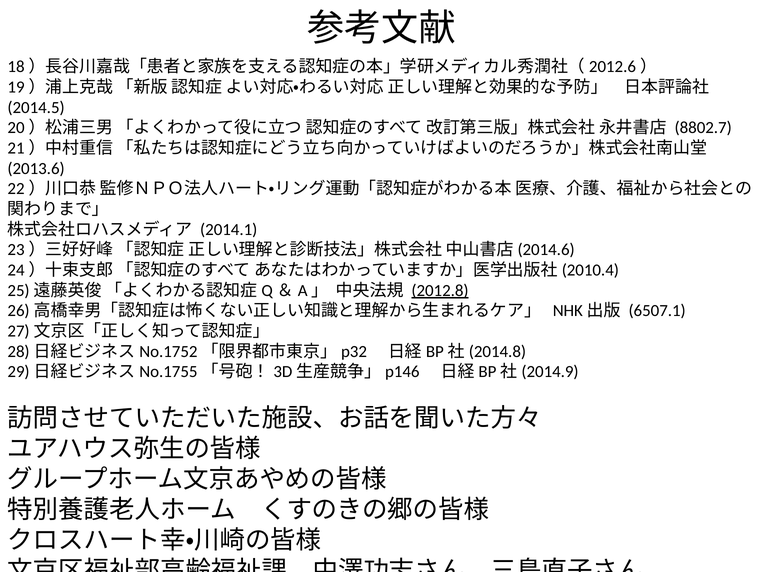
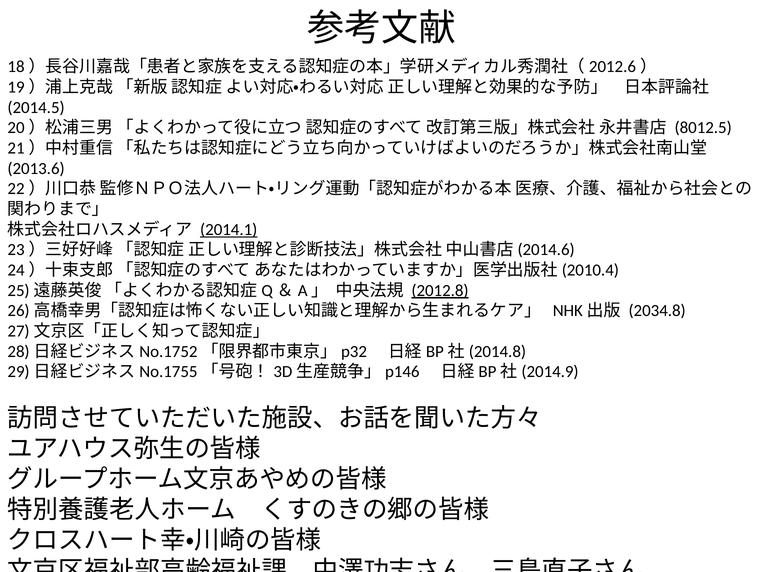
8802.7: 8802.7 -> 8012.5 (703, 128)
2014.1 underline: none -> present (229, 230)
6507.1: 6507.1 -> 2034.8 (657, 311)
